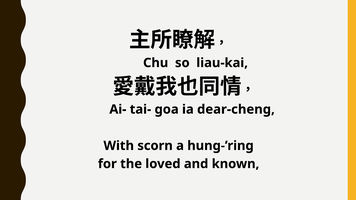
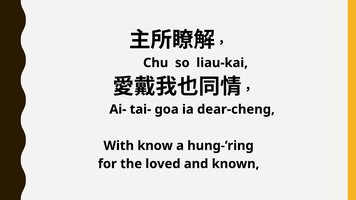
scorn: scorn -> know (155, 146)
